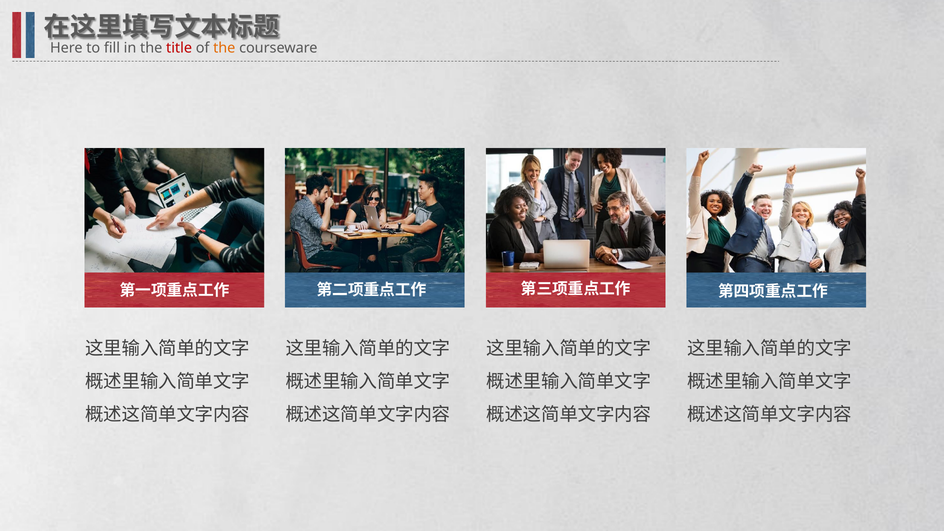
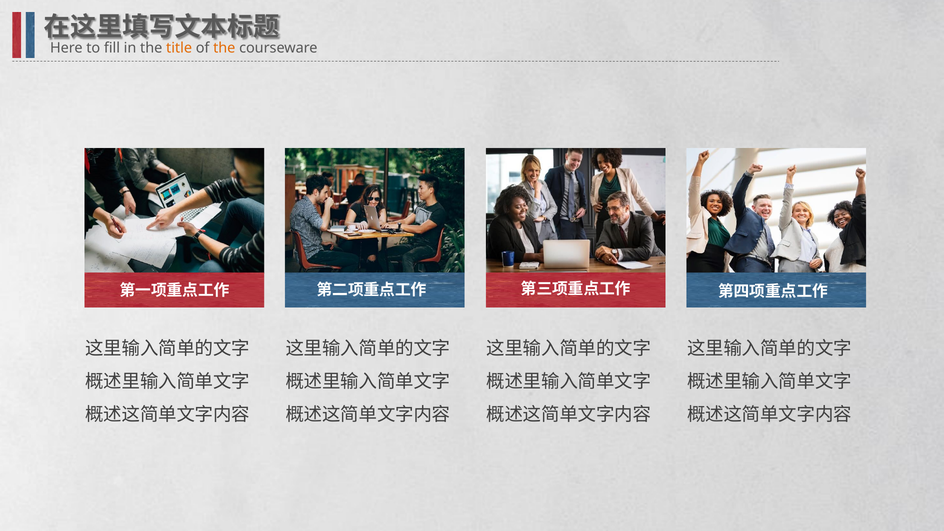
title colour: red -> orange (179, 48)
